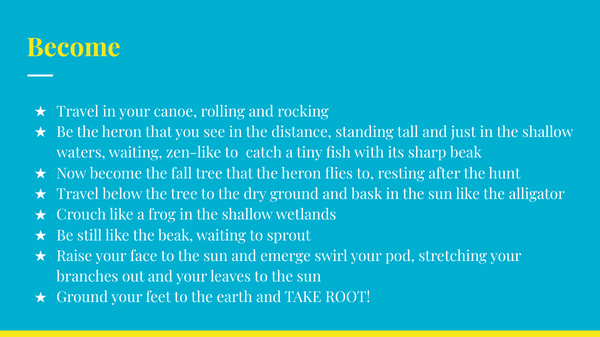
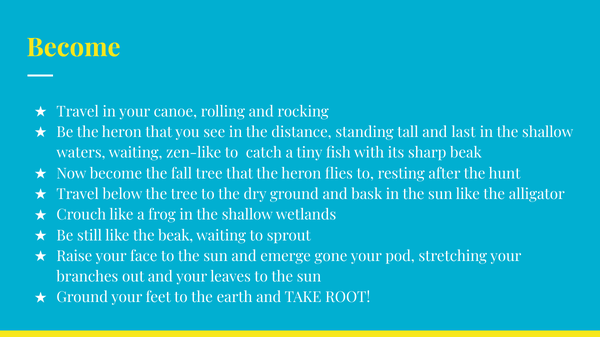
just: just -> last (464, 132)
swirl: swirl -> gone (331, 257)
